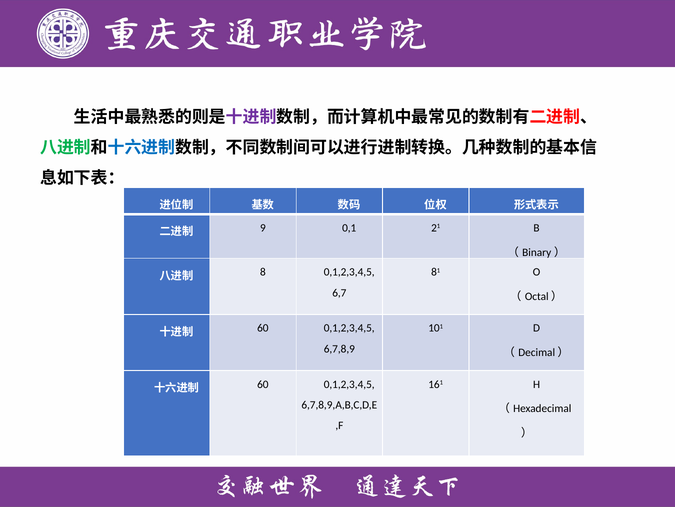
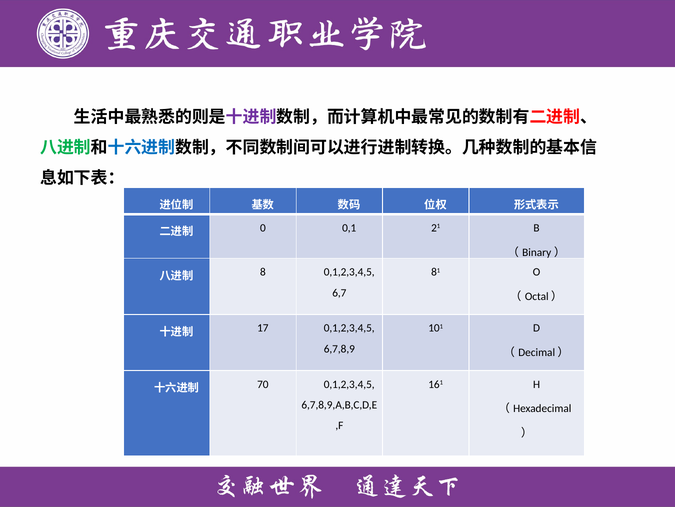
9: 9 -> 0 (263, 228)
60: 60 -> 17 (263, 328)
60: 60 -> 70 (263, 384)
